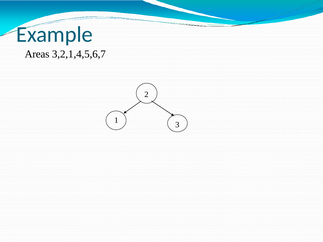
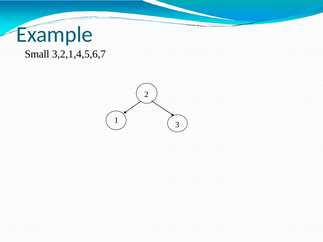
Areas: Areas -> Small (37, 54)
